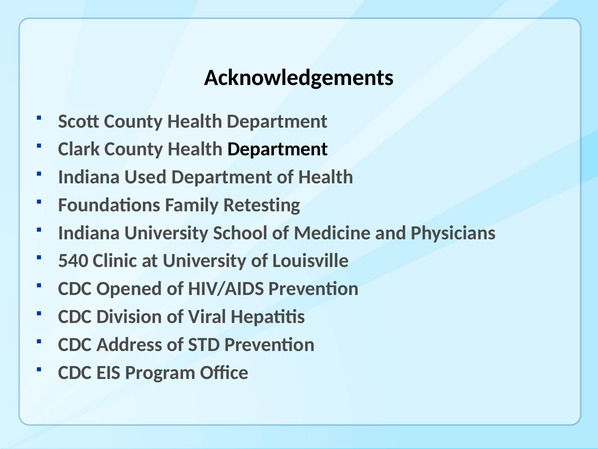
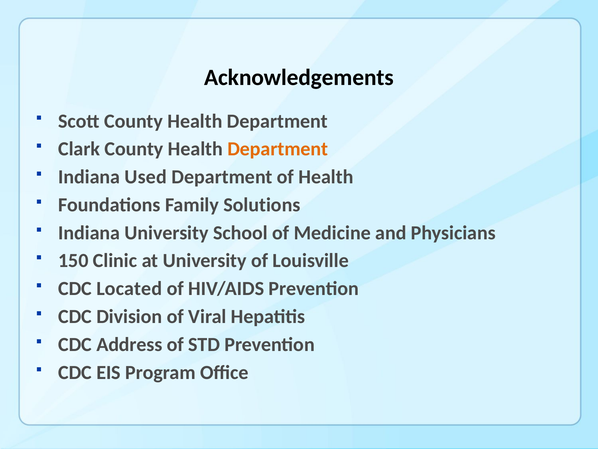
Department colour: black -> orange (278, 149)
Retesting: Retesting -> Solutions (262, 205)
540: 540 -> 150 (73, 260)
Opened: Opened -> Located (129, 288)
